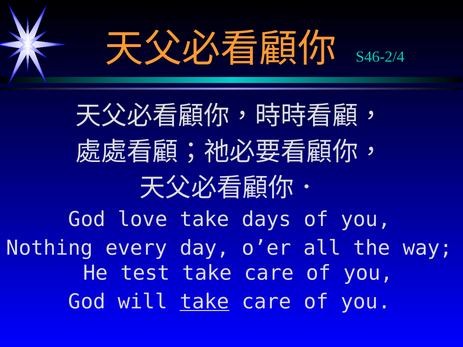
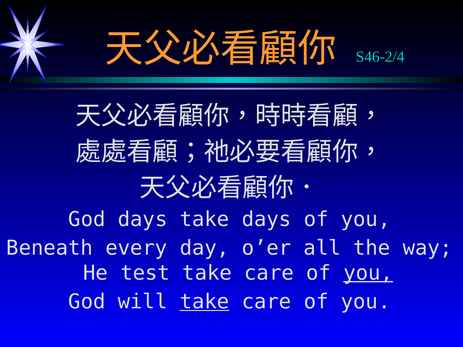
God love: love -> days (143, 220)
Nothing: Nothing -> Beneath (50, 248)
you underline: none -> present (368, 273)
